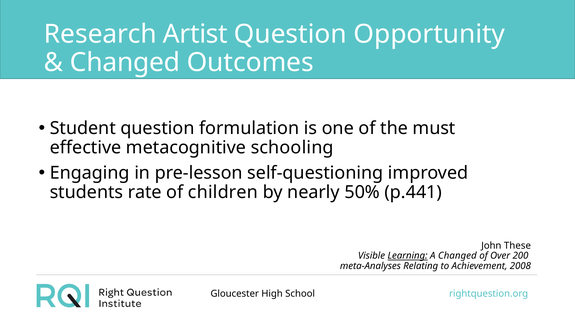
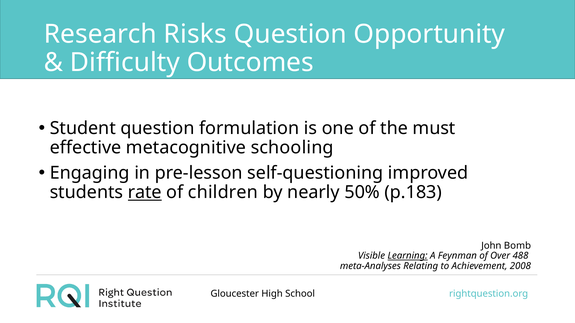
Artist: Artist -> Risks (195, 34)
Changed: Changed -> Difficulty (125, 63)
rate underline: none -> present (145, 193)
p.441: p.441 -> p.183 (413, 193)
These: These -> Bomb (517, 246)
A Changed: Changed -> Feynman (457, 256)
200: 200 -> 488 (521, 256)
